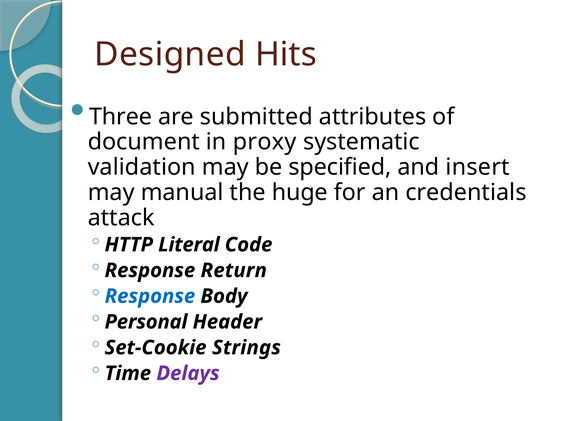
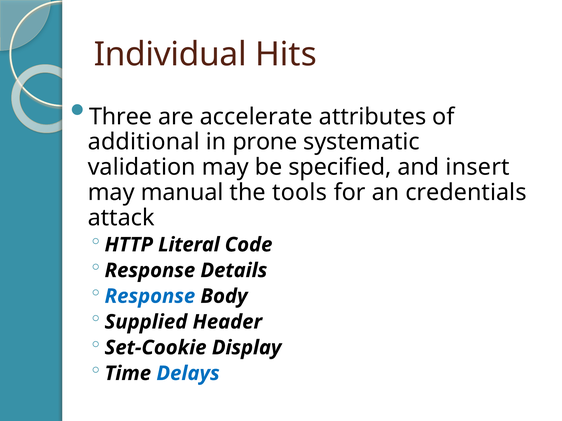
Designed: Designed -> Individual (170, 54)
submitted: submitted -> accelerate (256, 117)
document: document -> additional (144, 142)
proxy: proxy -> prone (265, 142)
huge: huge -> tools (300, 193)
Return: Return -> Details (234, 271)
Personal: Personal -> Supplied (146, 322)
Strings: Strings -> Display (247, 348)
Delays colour: purple -> blue (188, 374)
